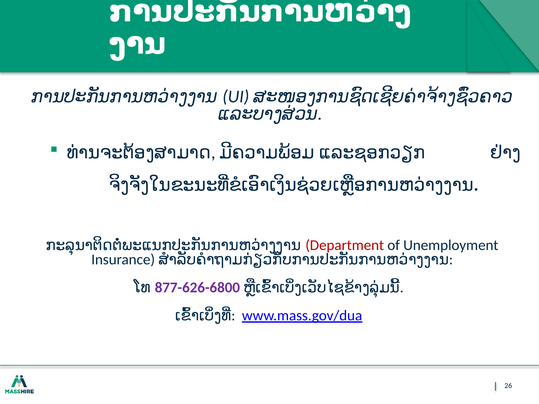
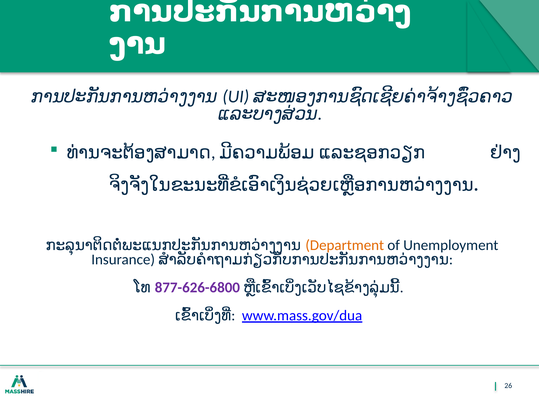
Department colour: red -> orange (345, 245)
